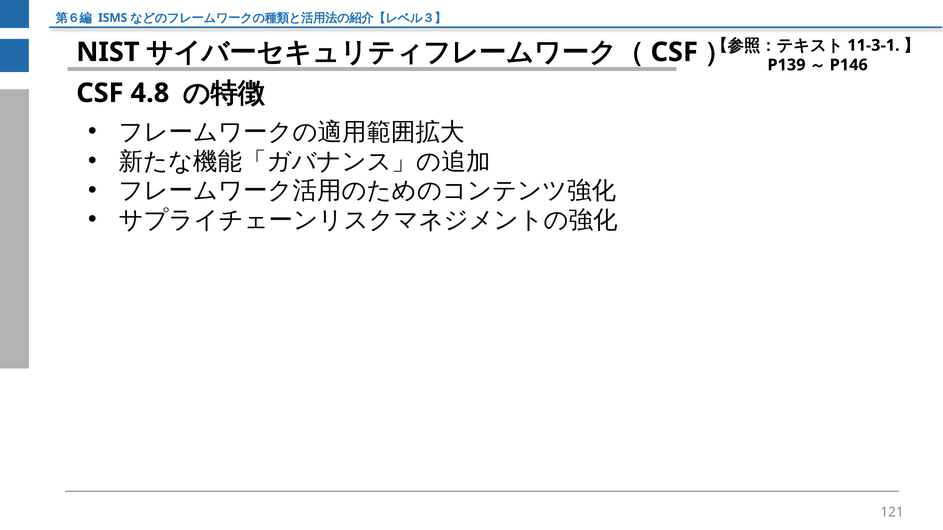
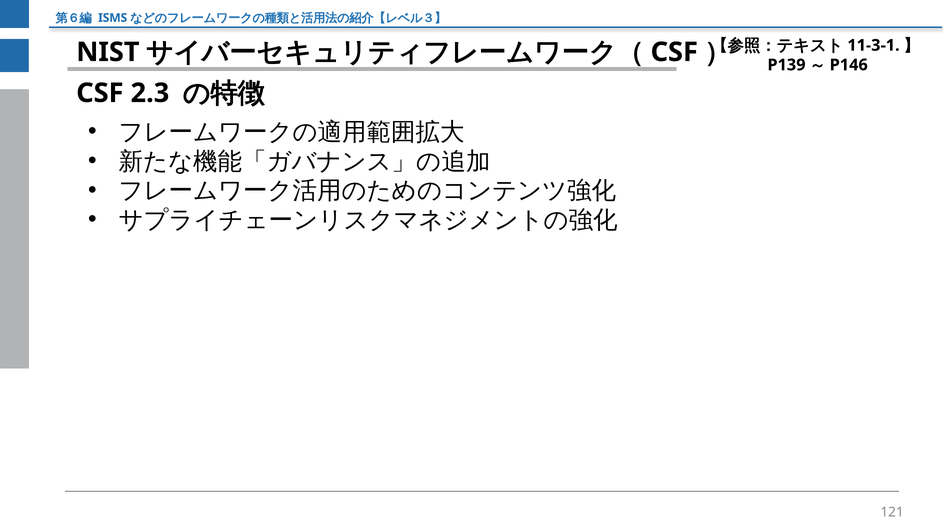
4.8: 4.8 -> 2.3 (150, 93)
